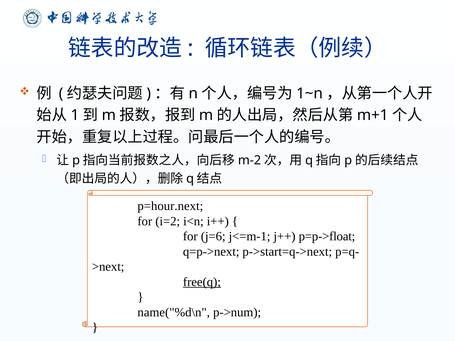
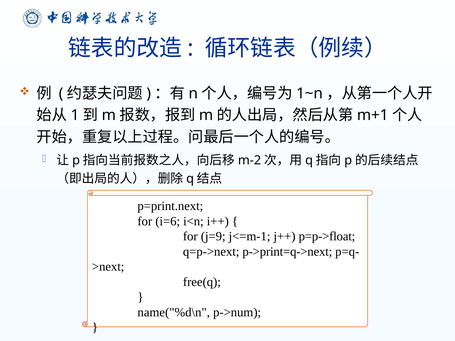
p=hour.next: p=hour.next -> p=print.next (170, 206)
i=2: i=2 -> i=6 (168, 221)
j=6: j=6 -> j=9 (213, 237)
p->start=q->next: p->start=q->next -> p->print=q->next (287, 252)
free(q underline: present -> none (202, 282)
